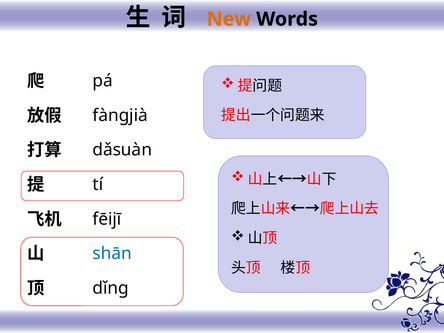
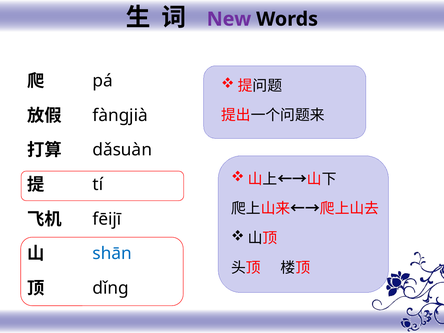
New colour: orange -> purple (229, 19)
